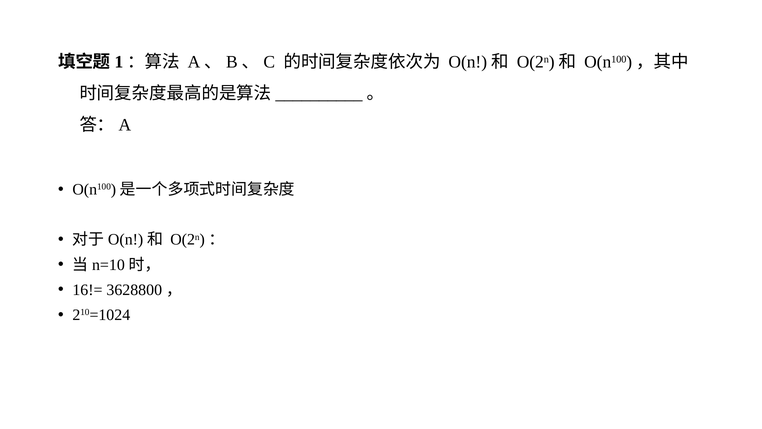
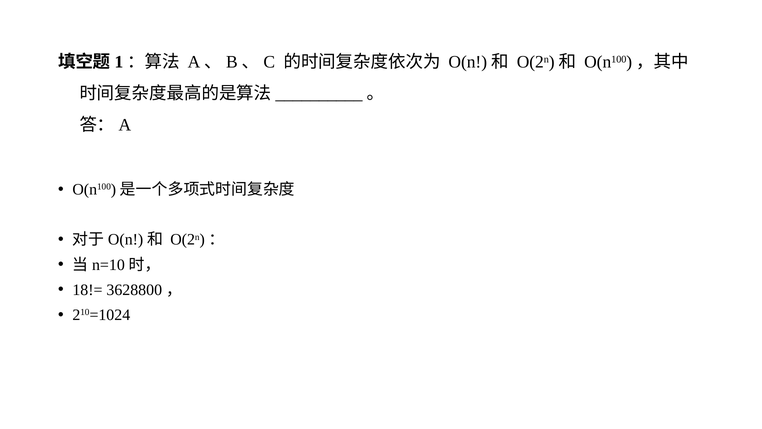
16!=: 16!= -> 18!= (87, 290)
